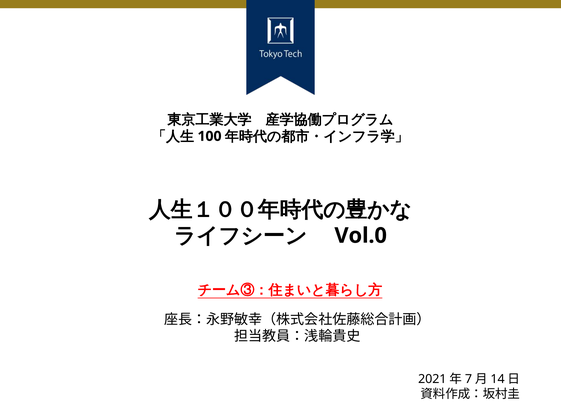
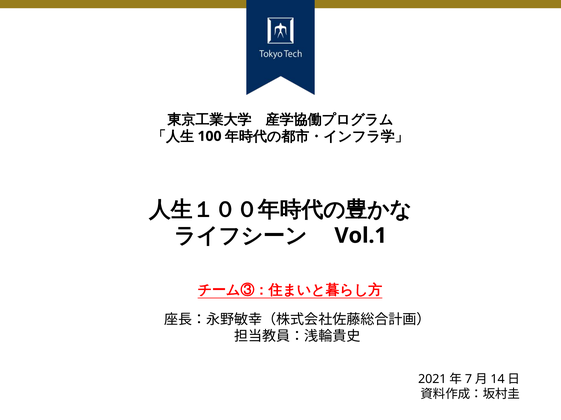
Vol.0: Vol.0 -> Vol.1 (361, 236)
